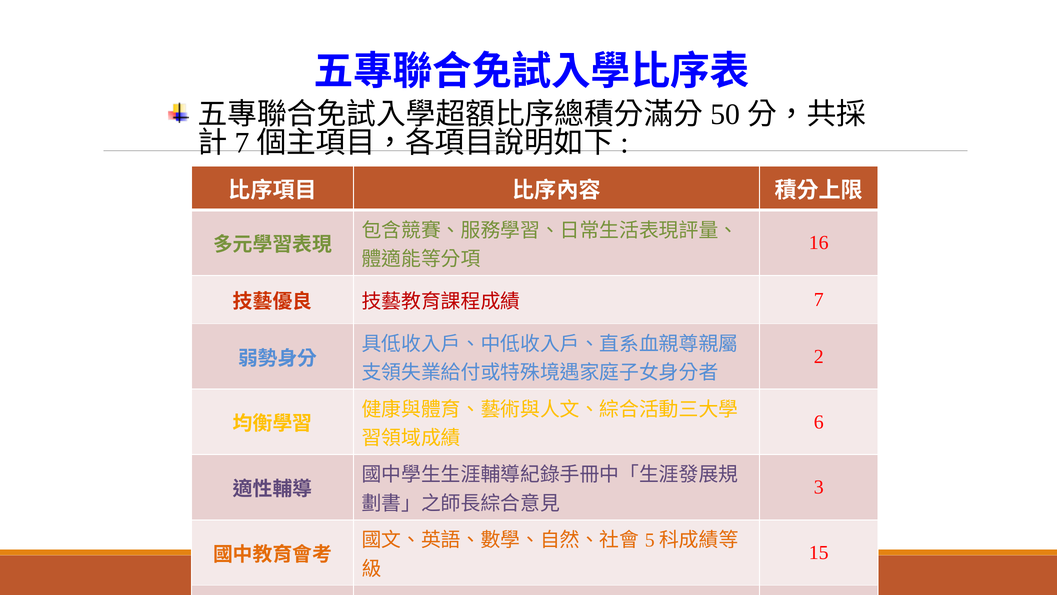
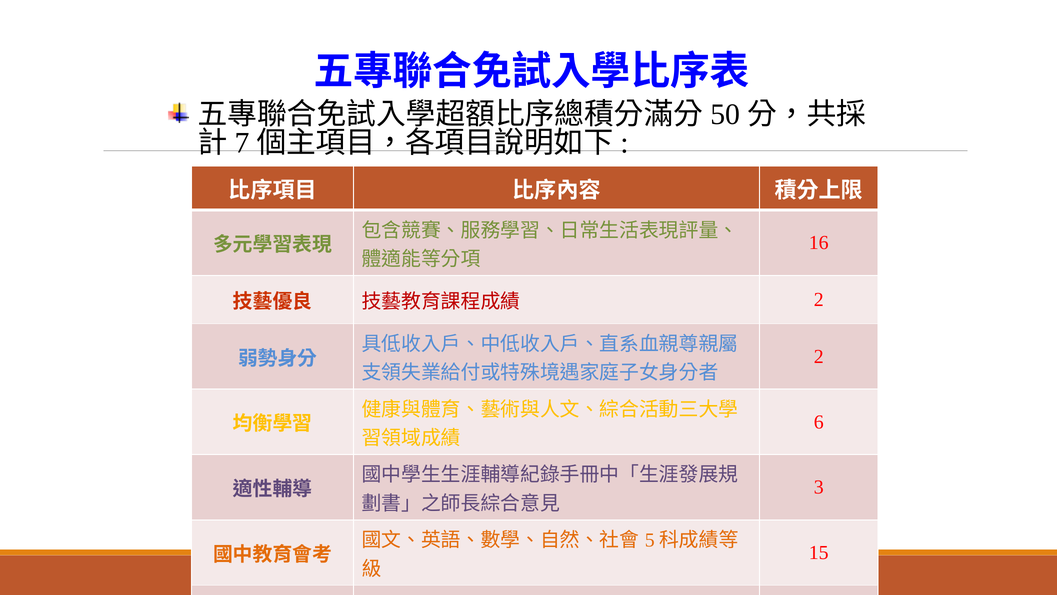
7: 7 -> 2 (819, 300)
